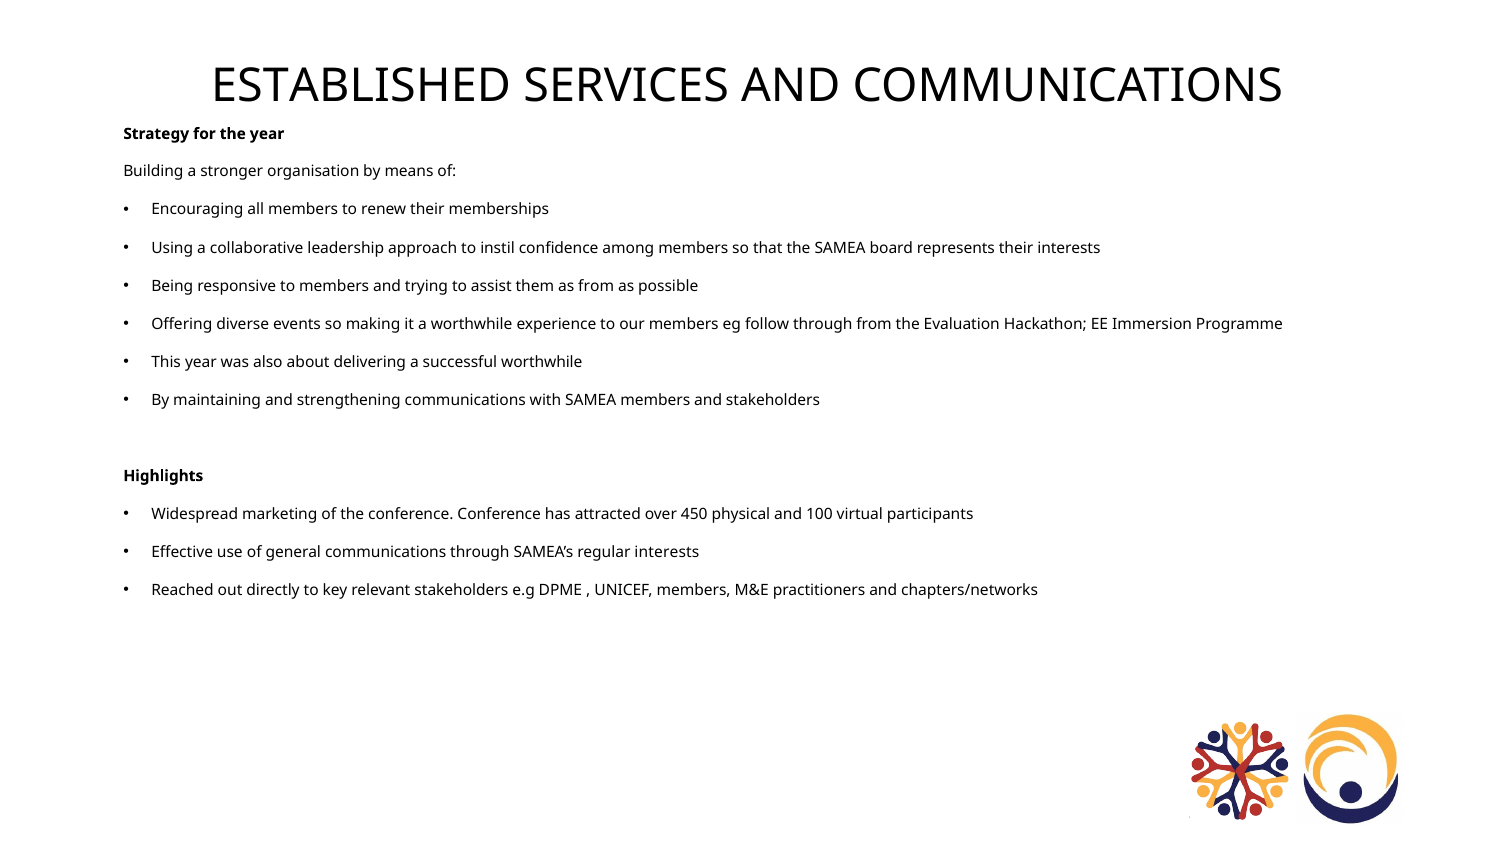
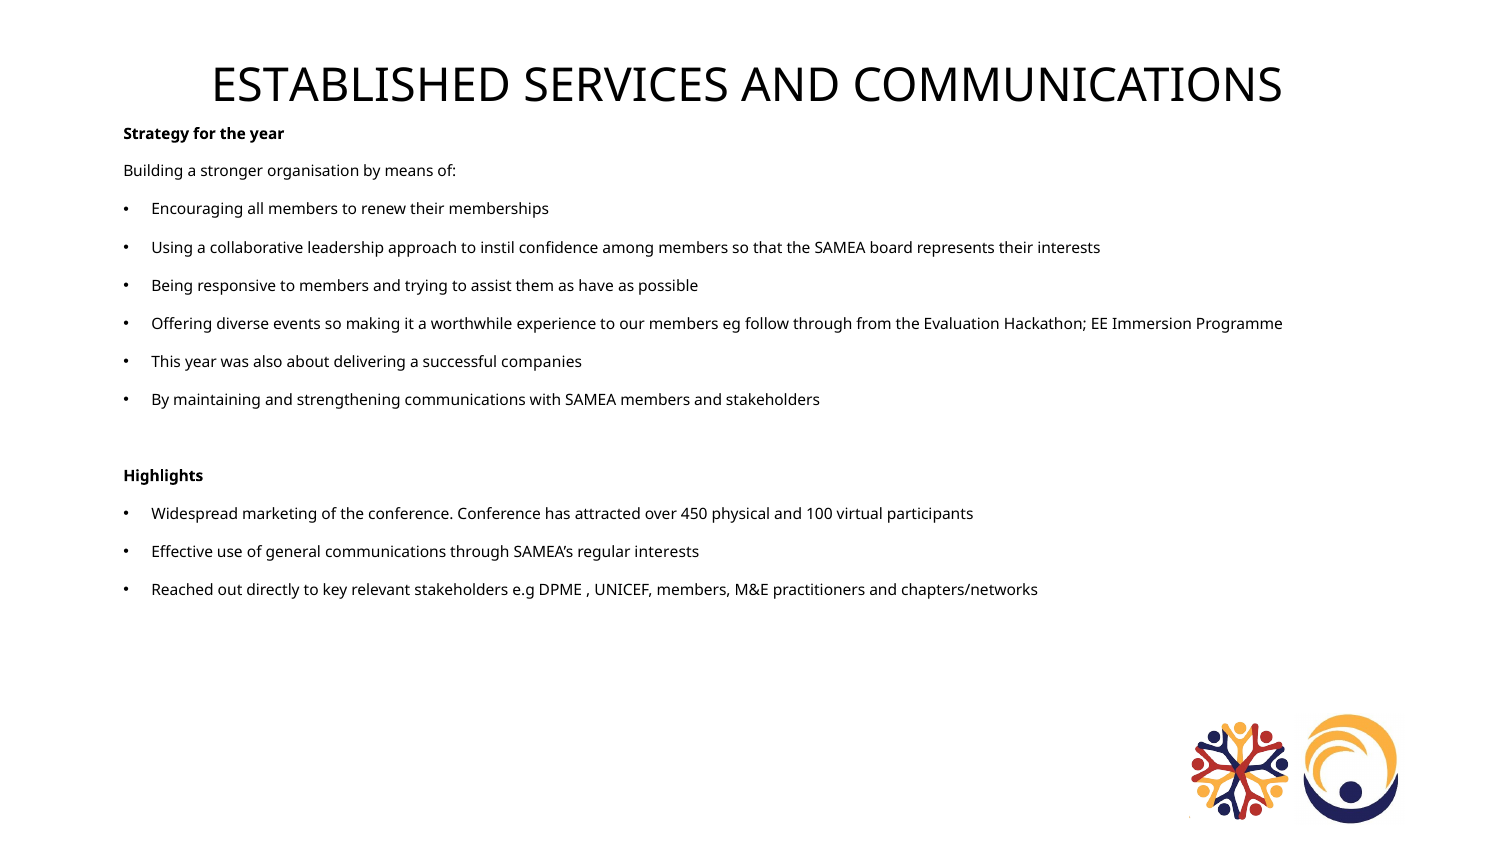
as from: from -> have (596, 286)
successful worthwhile: worthwhile -> companies (542, 362)
